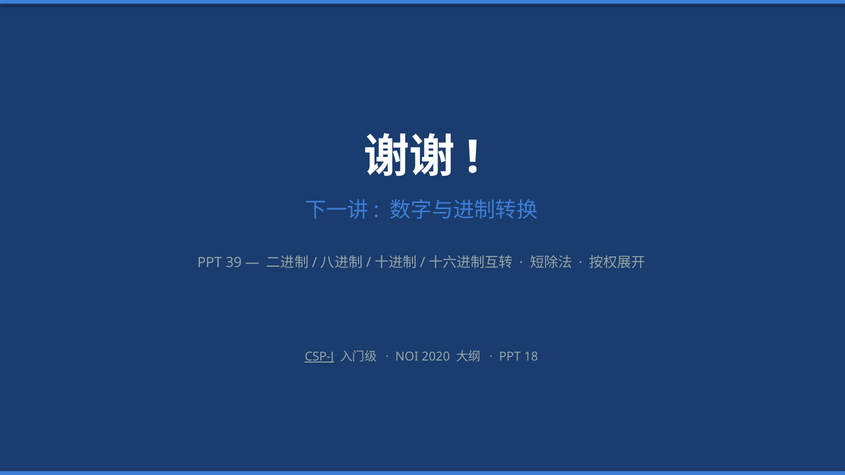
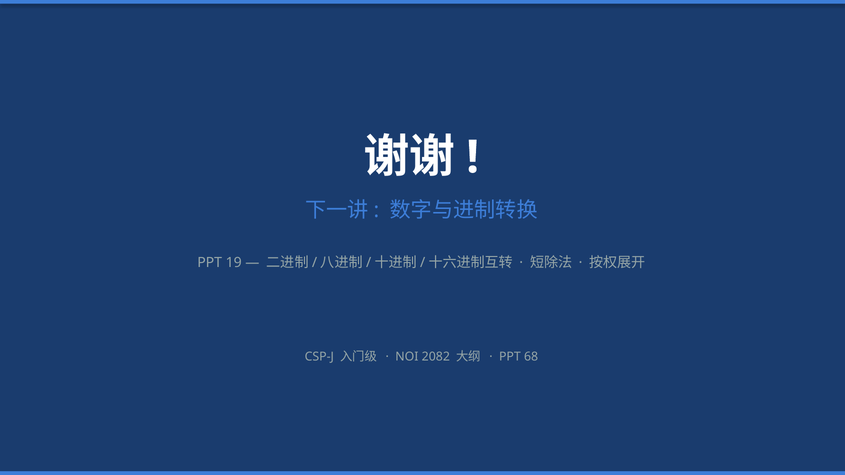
39: 39 -> 19 (234, 263)
CSP-J underline: present -> none (319, 357)
2020: 2020 -> 2082 (436, 357)
18: 18 -> 68 (531, 357)
